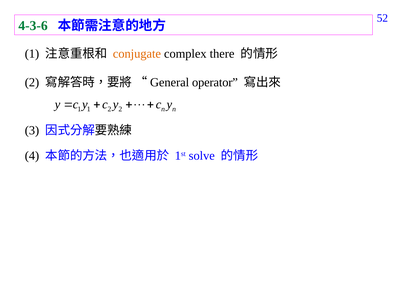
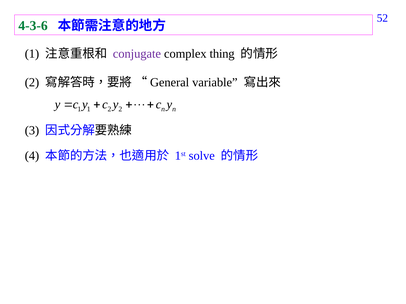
conjugate colour: orange -> purple (137, 54)
there: there -> thing (222, 54)
operator: operator -> variable (215, 83)
